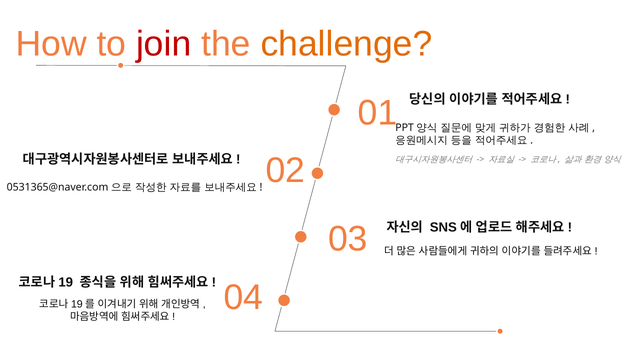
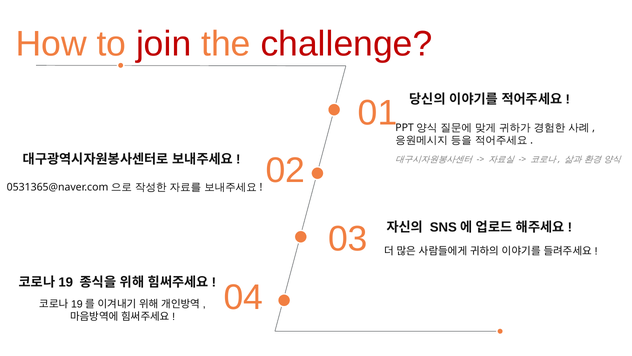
challenge colour: orange -> red (347, 44)
